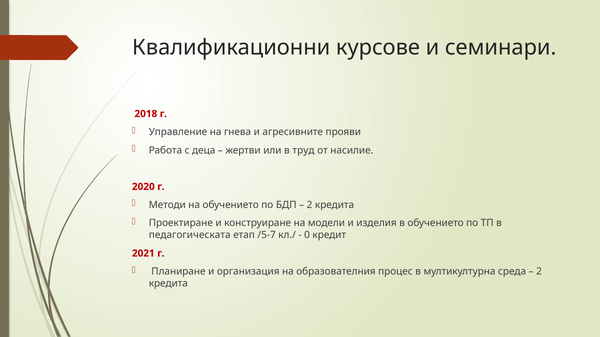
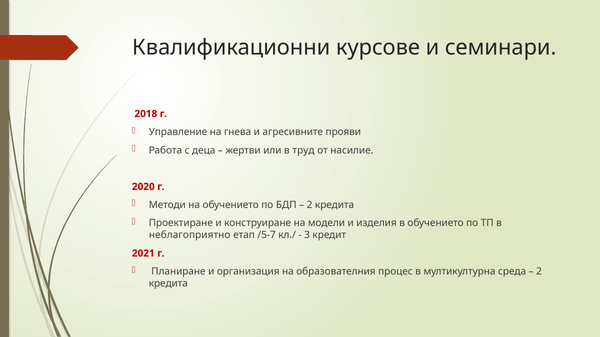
педагогическата: педагогическата -> неблагоприятно (190, 235)
0: 0 -> 3 (307, 235)
